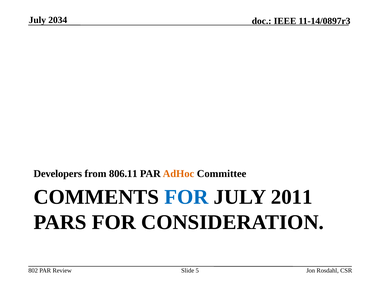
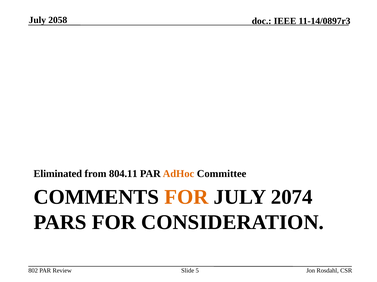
2034: 2034 -> 2058 (58, 20)
Developers: Developers -> Eliminated (58, 174)
806.11: 806.11 -> 804.11 (123, 174)
FOR colour: blue -> orange (186, 198)
2011: 2011 -> 2074 (292, 198)
